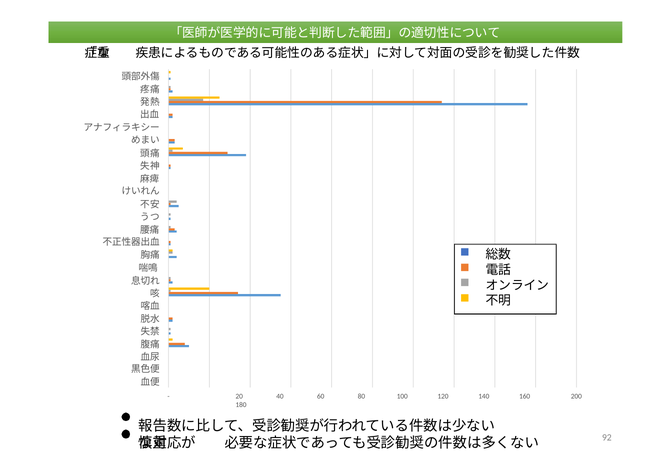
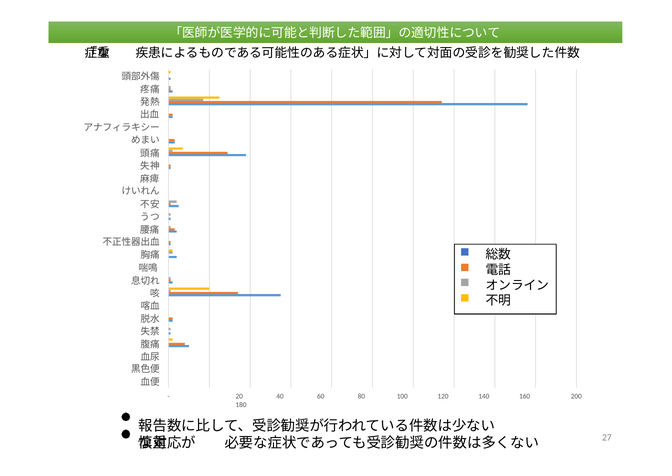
92: 92 -> 27 (607, 437)
